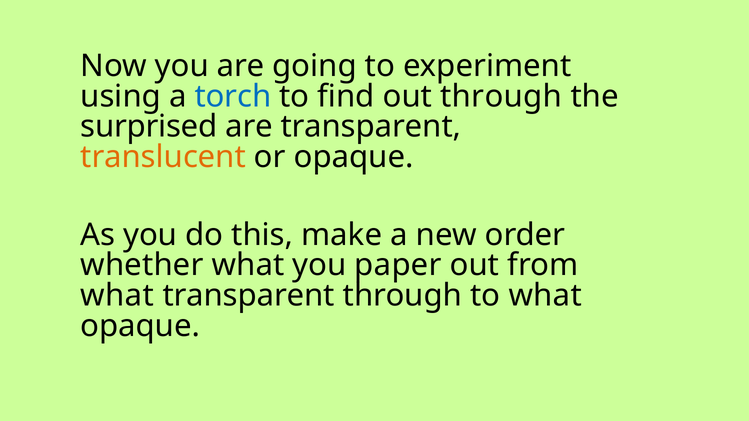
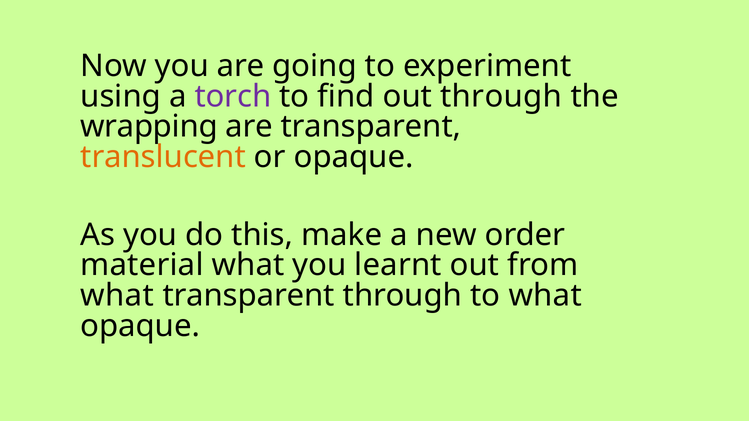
torch colour: blue -> purple (233, 96)
surprised: surprised -> wrapping (149, 127)
whether: whether -> material (142, 265)
paper: paper -> learnt (398, 265)
